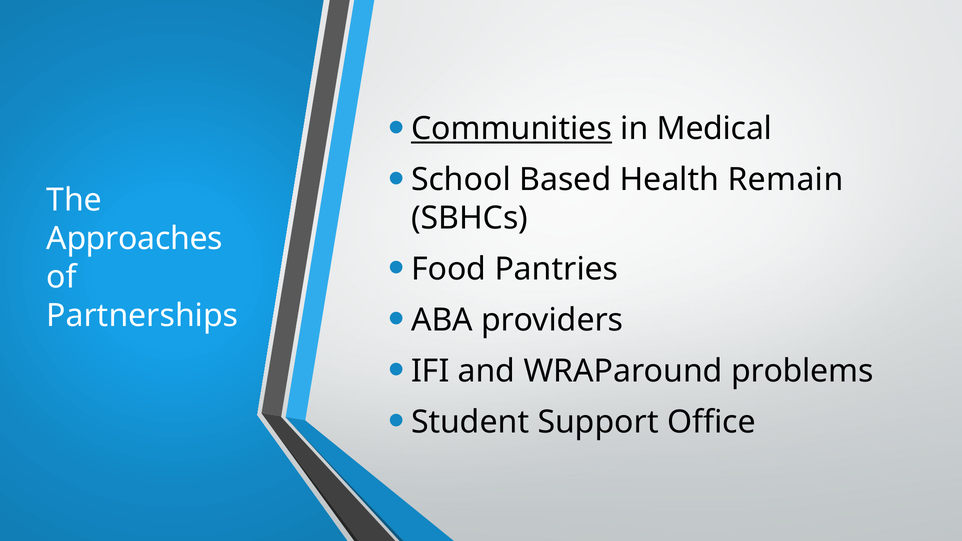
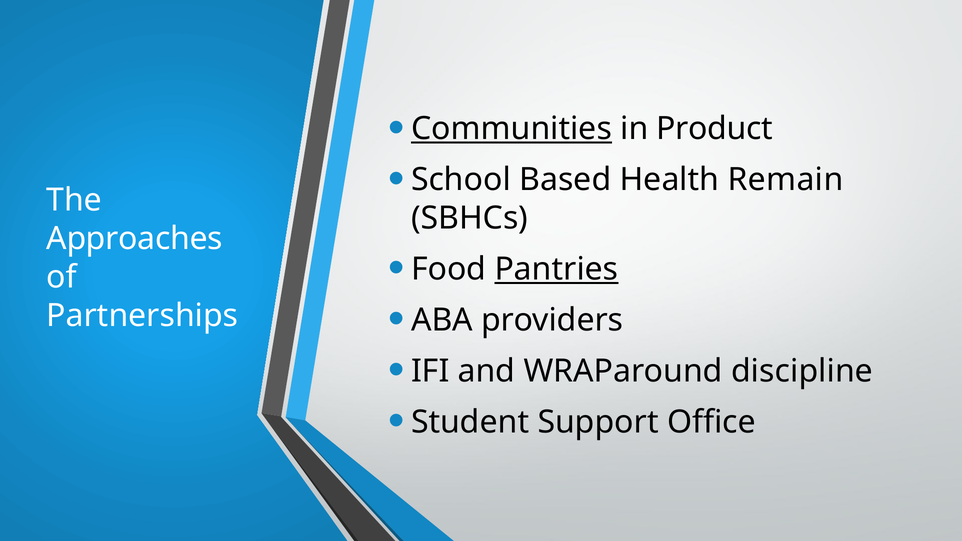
Medical: Medical -> Product (714, 129)
Pantries underline: none -> present (556, 269)
problems: problems -> discipline (802, 371)
